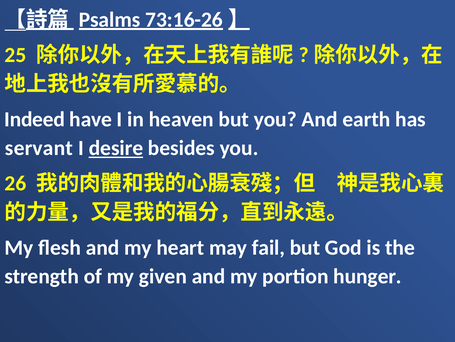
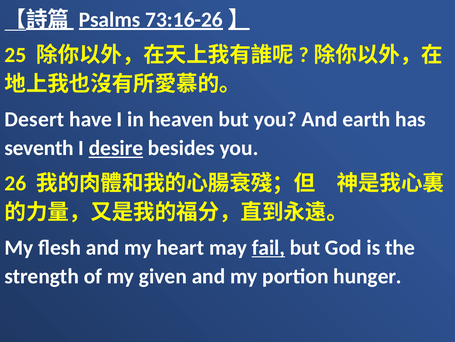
Indeed: Indeed -> Desert (34, 119)
servant: servant -> seventh (39, 148)
fail underline: none -> present (268, 247)
